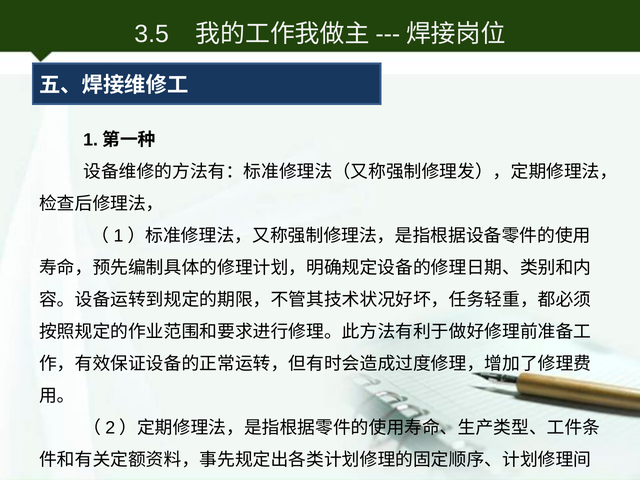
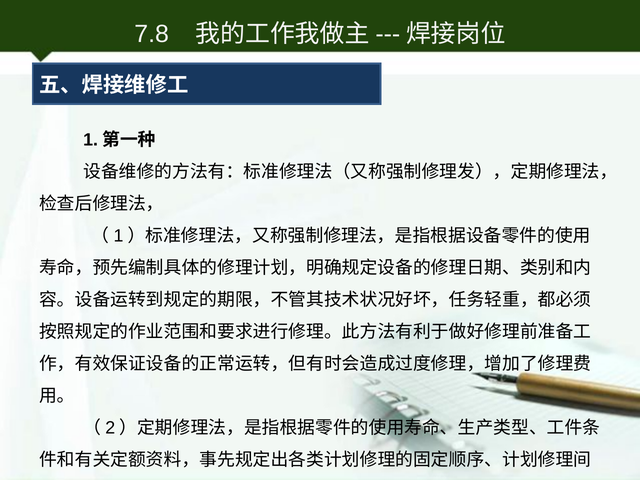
3.5: 3.5 -> 7.8 (152, 34)
